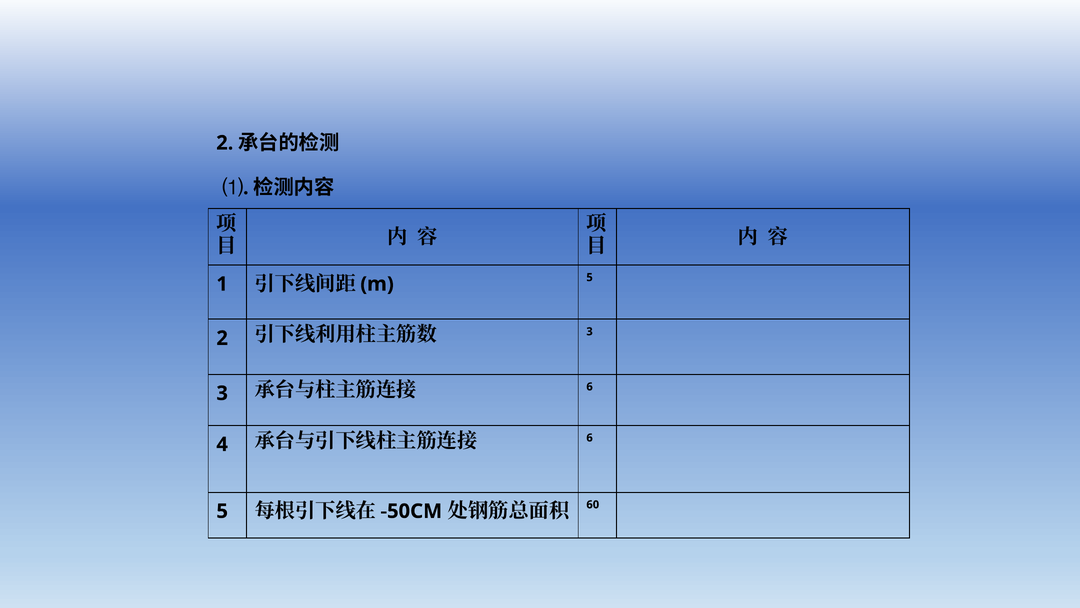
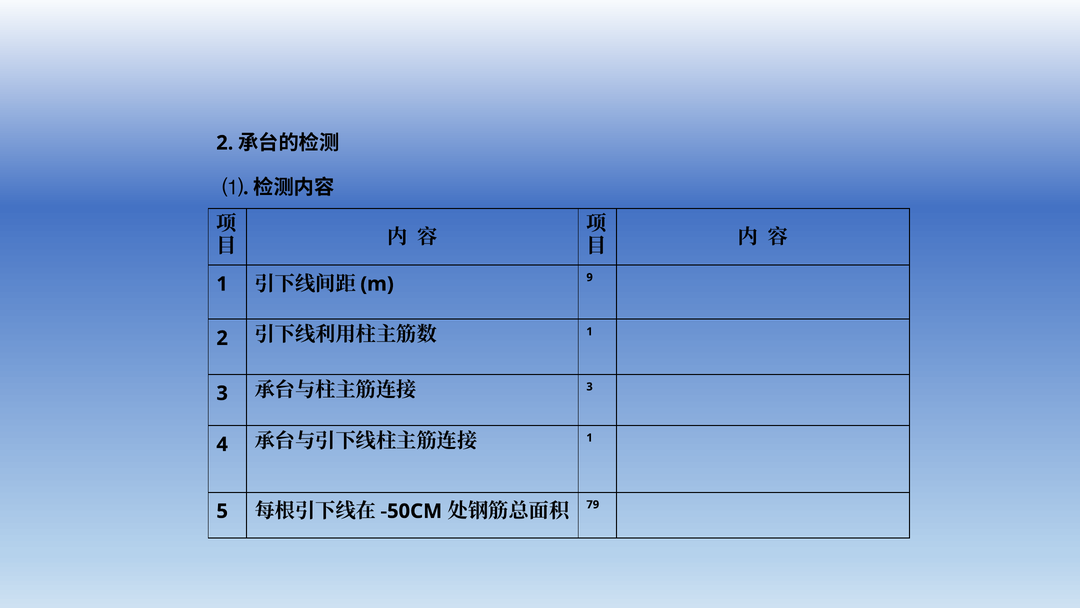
5: 5 -> 9 (590, 277)
3: 3 -> 1 (590, 331)
6: 6 -> 3 (590, 386)
6: 6 -> 1 (590, 437)
60: 60 -> 79 (593, 504)
